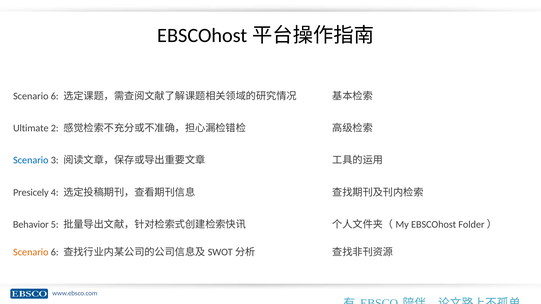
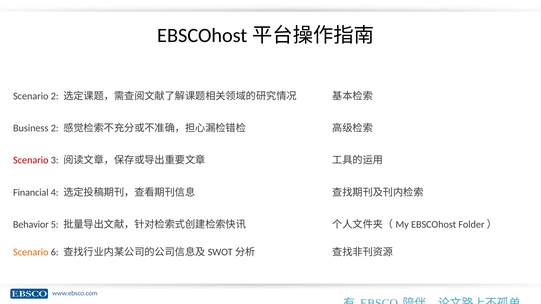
6: 6 -> 2 (55, 96)
Ultimate: Ultimate -> Business (31, 128)
Scenario colour: blue -> red (31, 160)
Presicely: Presicely -> Financial (31, 193)
